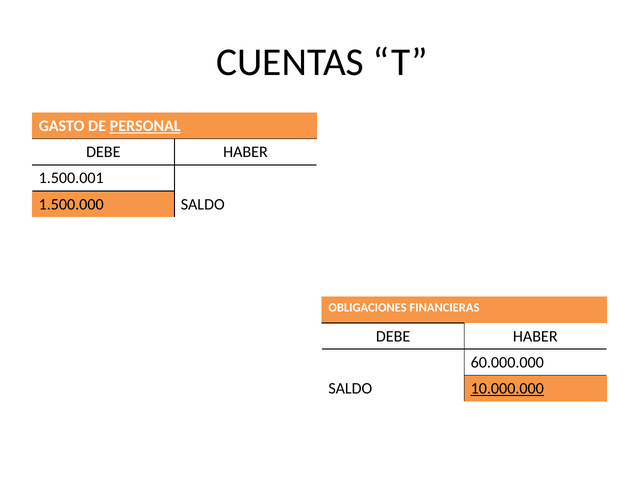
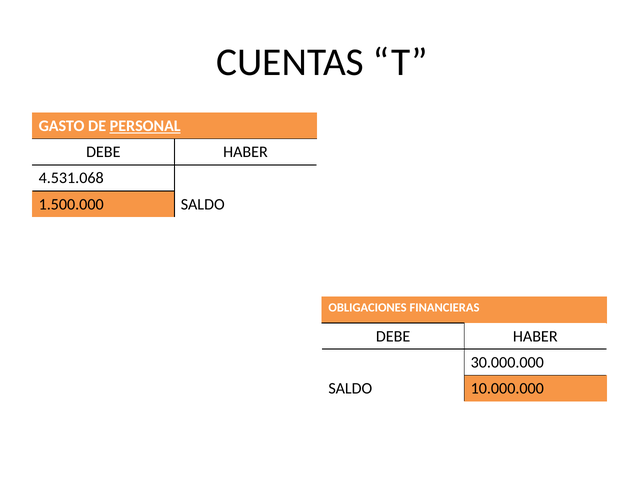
1.500.001: 1.500.001 -> 4.531.068 (71, 178)
60.000.000: 60.000.000 -> 30.000.000 (507, 362)
10.000.000 underline: present -> none (507, 388)
